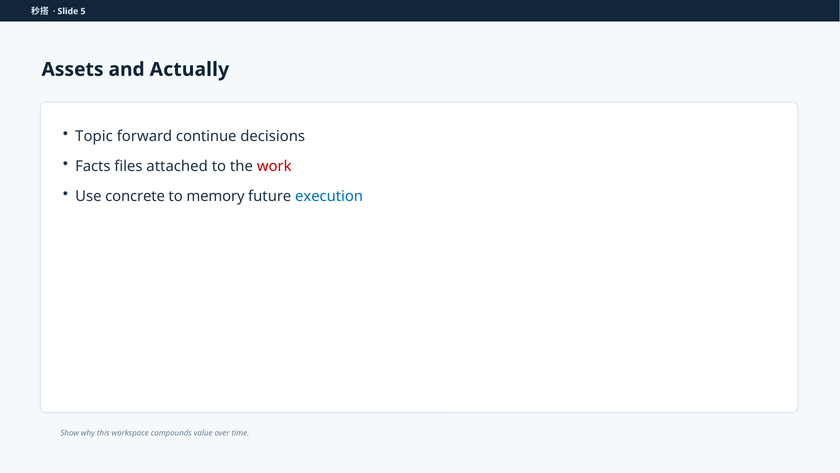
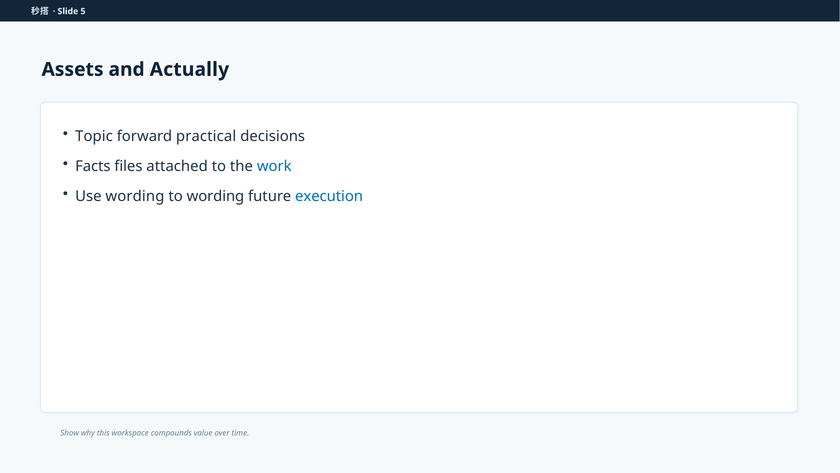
continue: continue -> practical (206, 136)
work colour: red -> blue (274, 166)
Use concrete: concrete -> wording (135, 196)
to memory: memory -> wording (215, 196)
